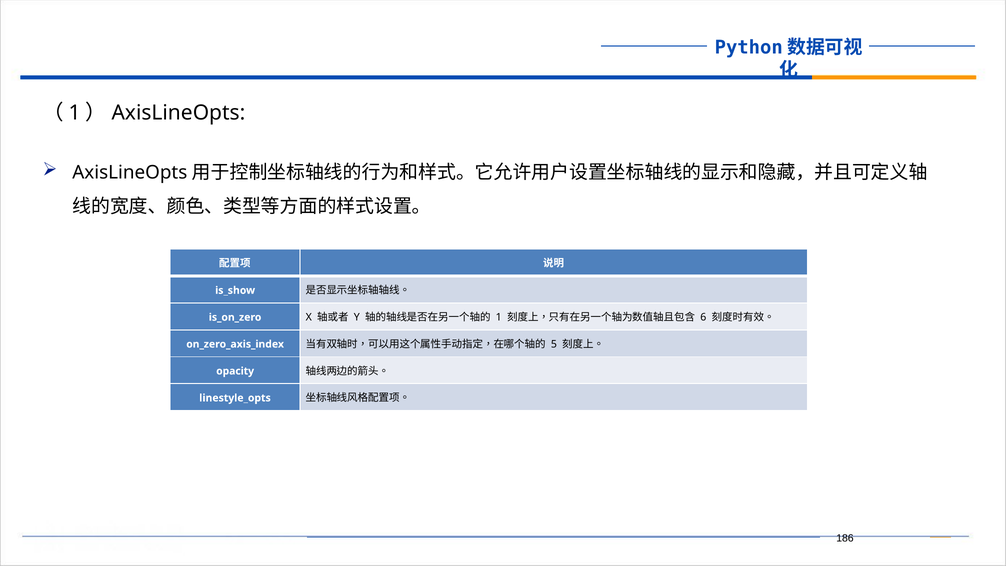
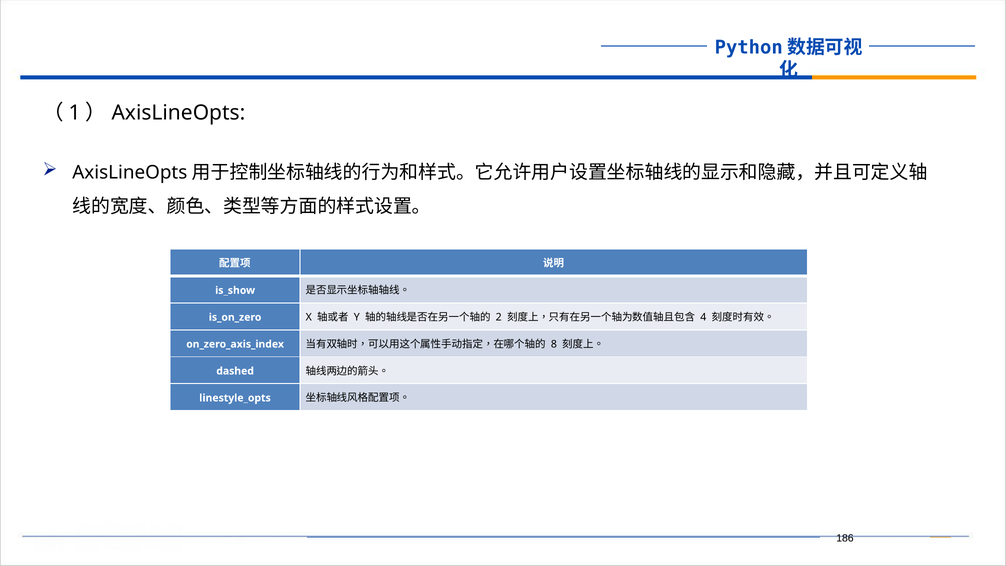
1: 1 -> 2 (499, 317)
6: 6 -> 4 (703, 317)
5: 5 -> 8 (554, 344)
opacity: opacity -> dashed (235, 371)
